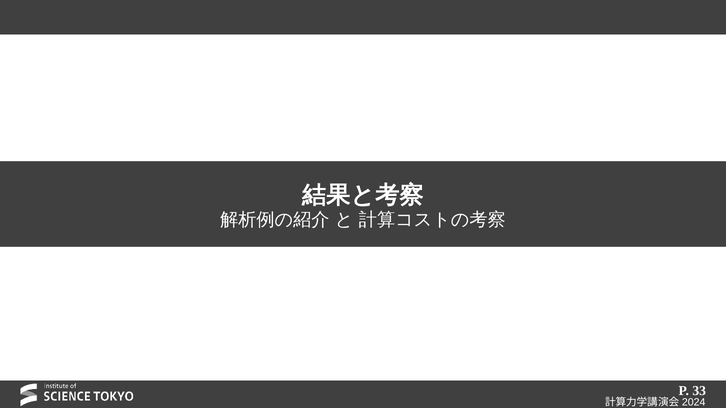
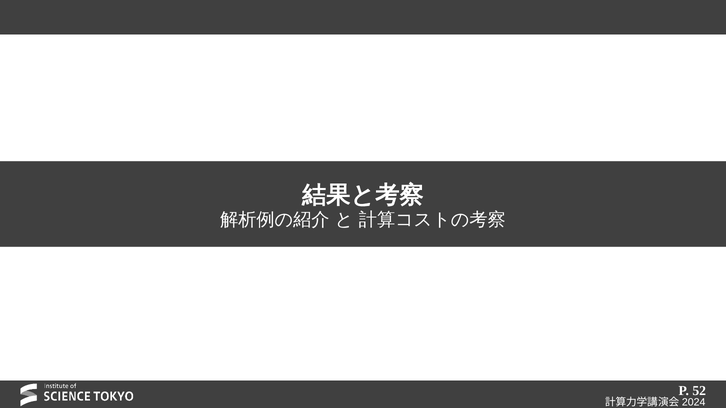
33: 33 -> 52 (699, 391)
